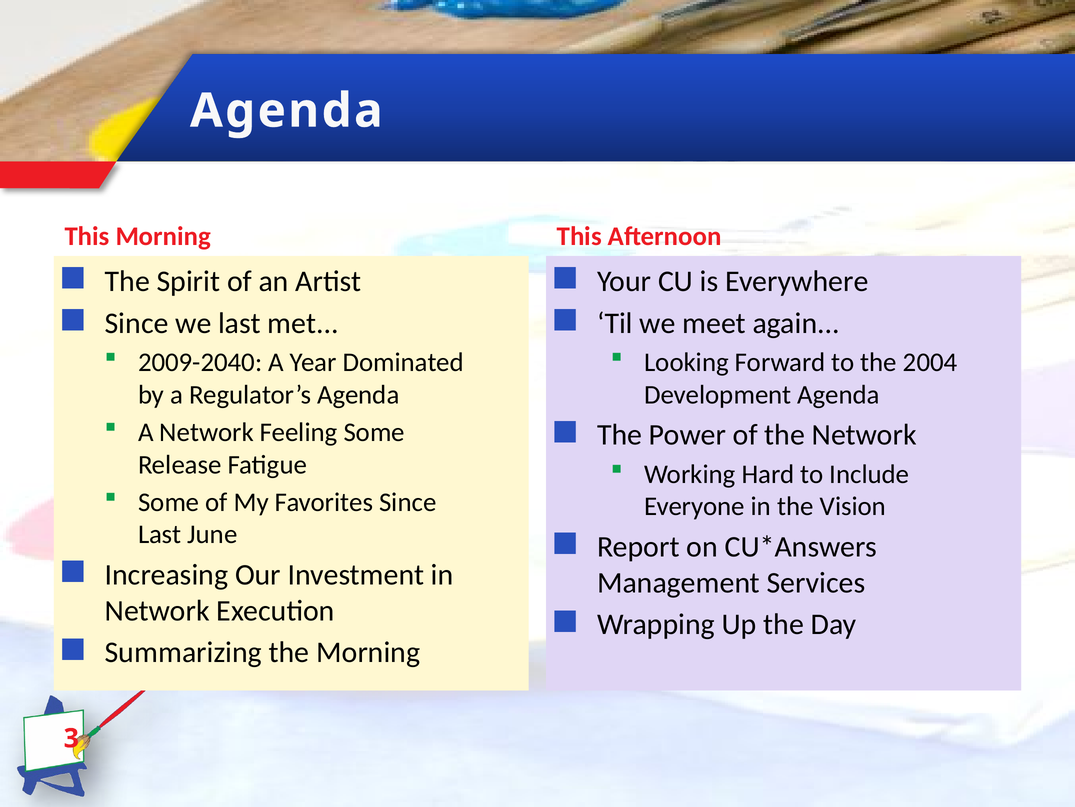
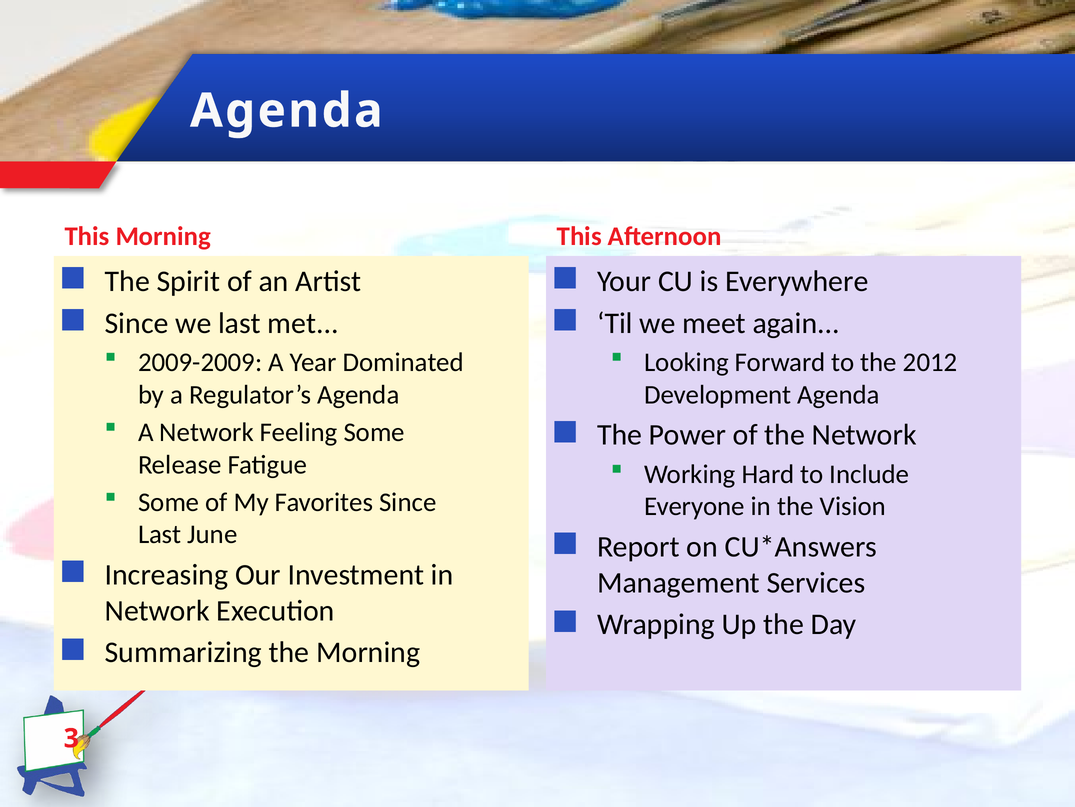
2009-2040: 2009-2040 -> 2009-2009 (200, 362)
2004: 2004 -> 2012 (930, 362)
